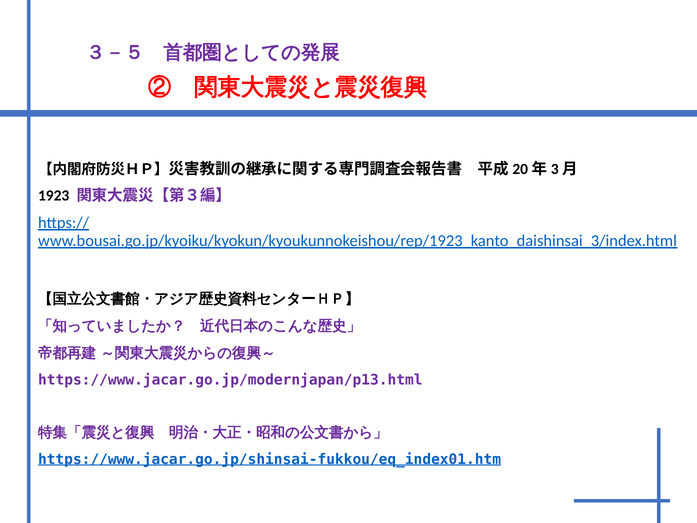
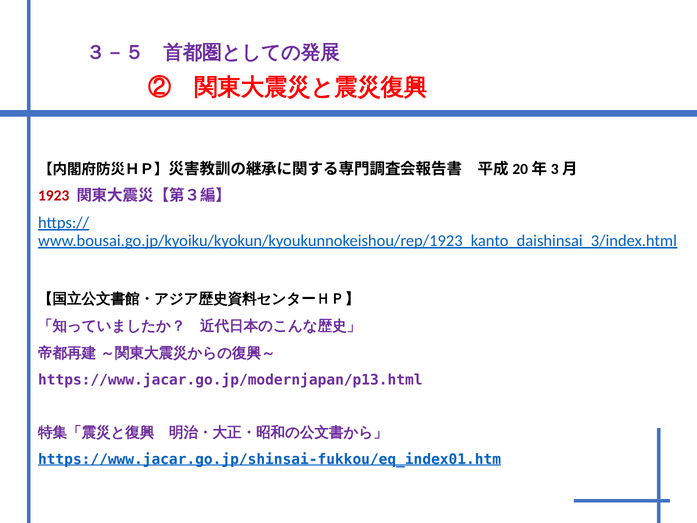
1923 colour: black -> red (54, 195)
